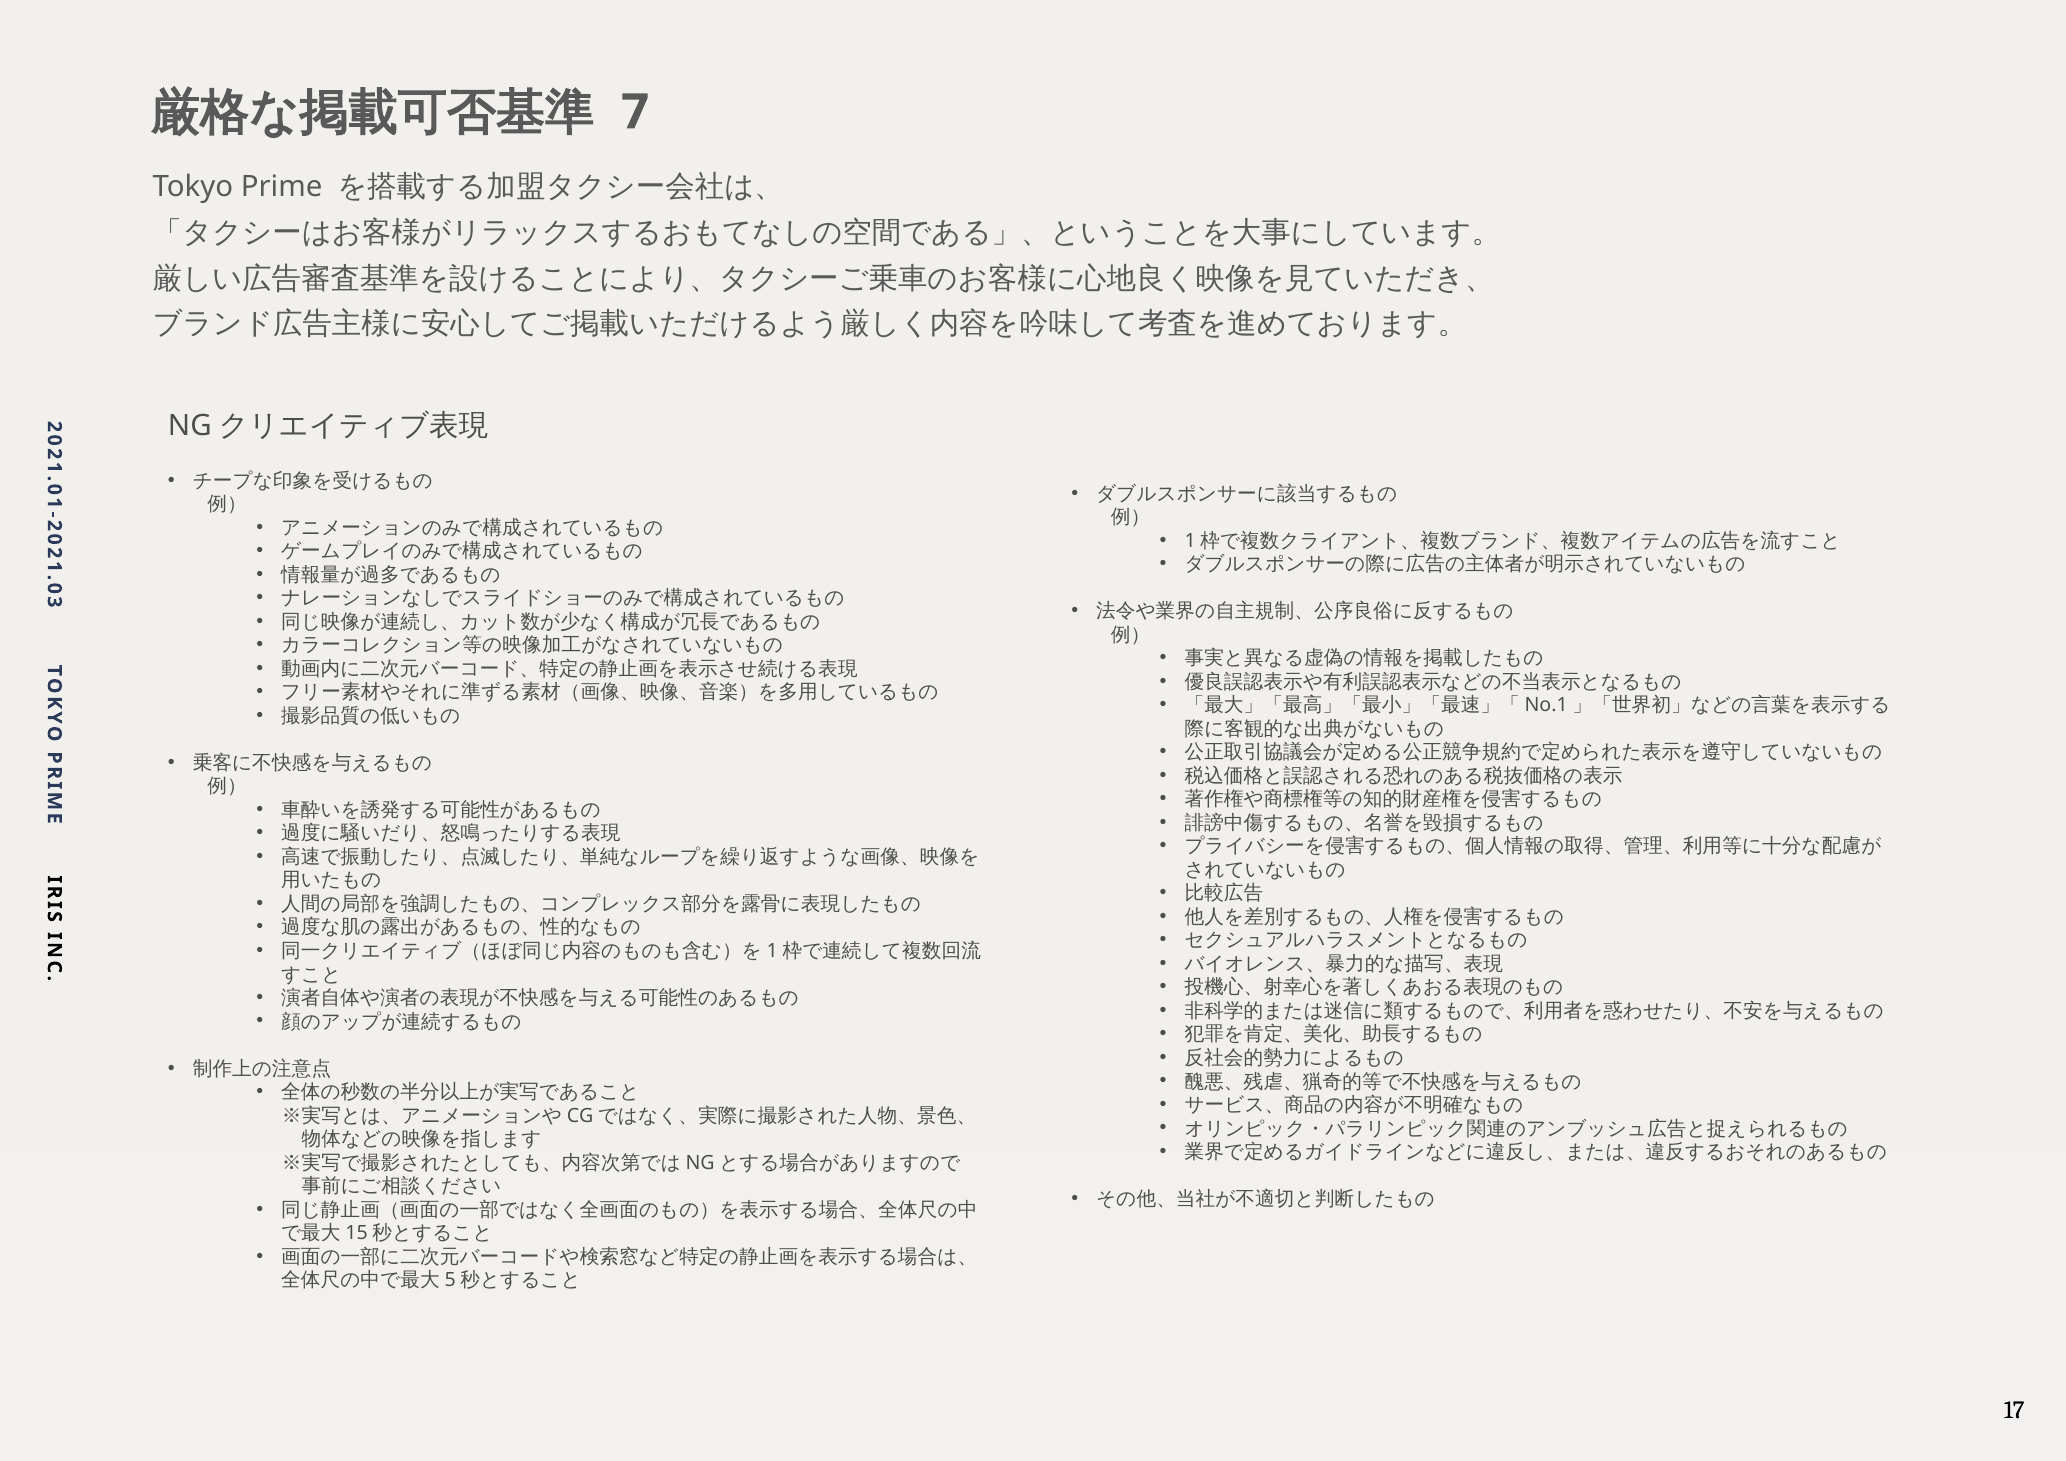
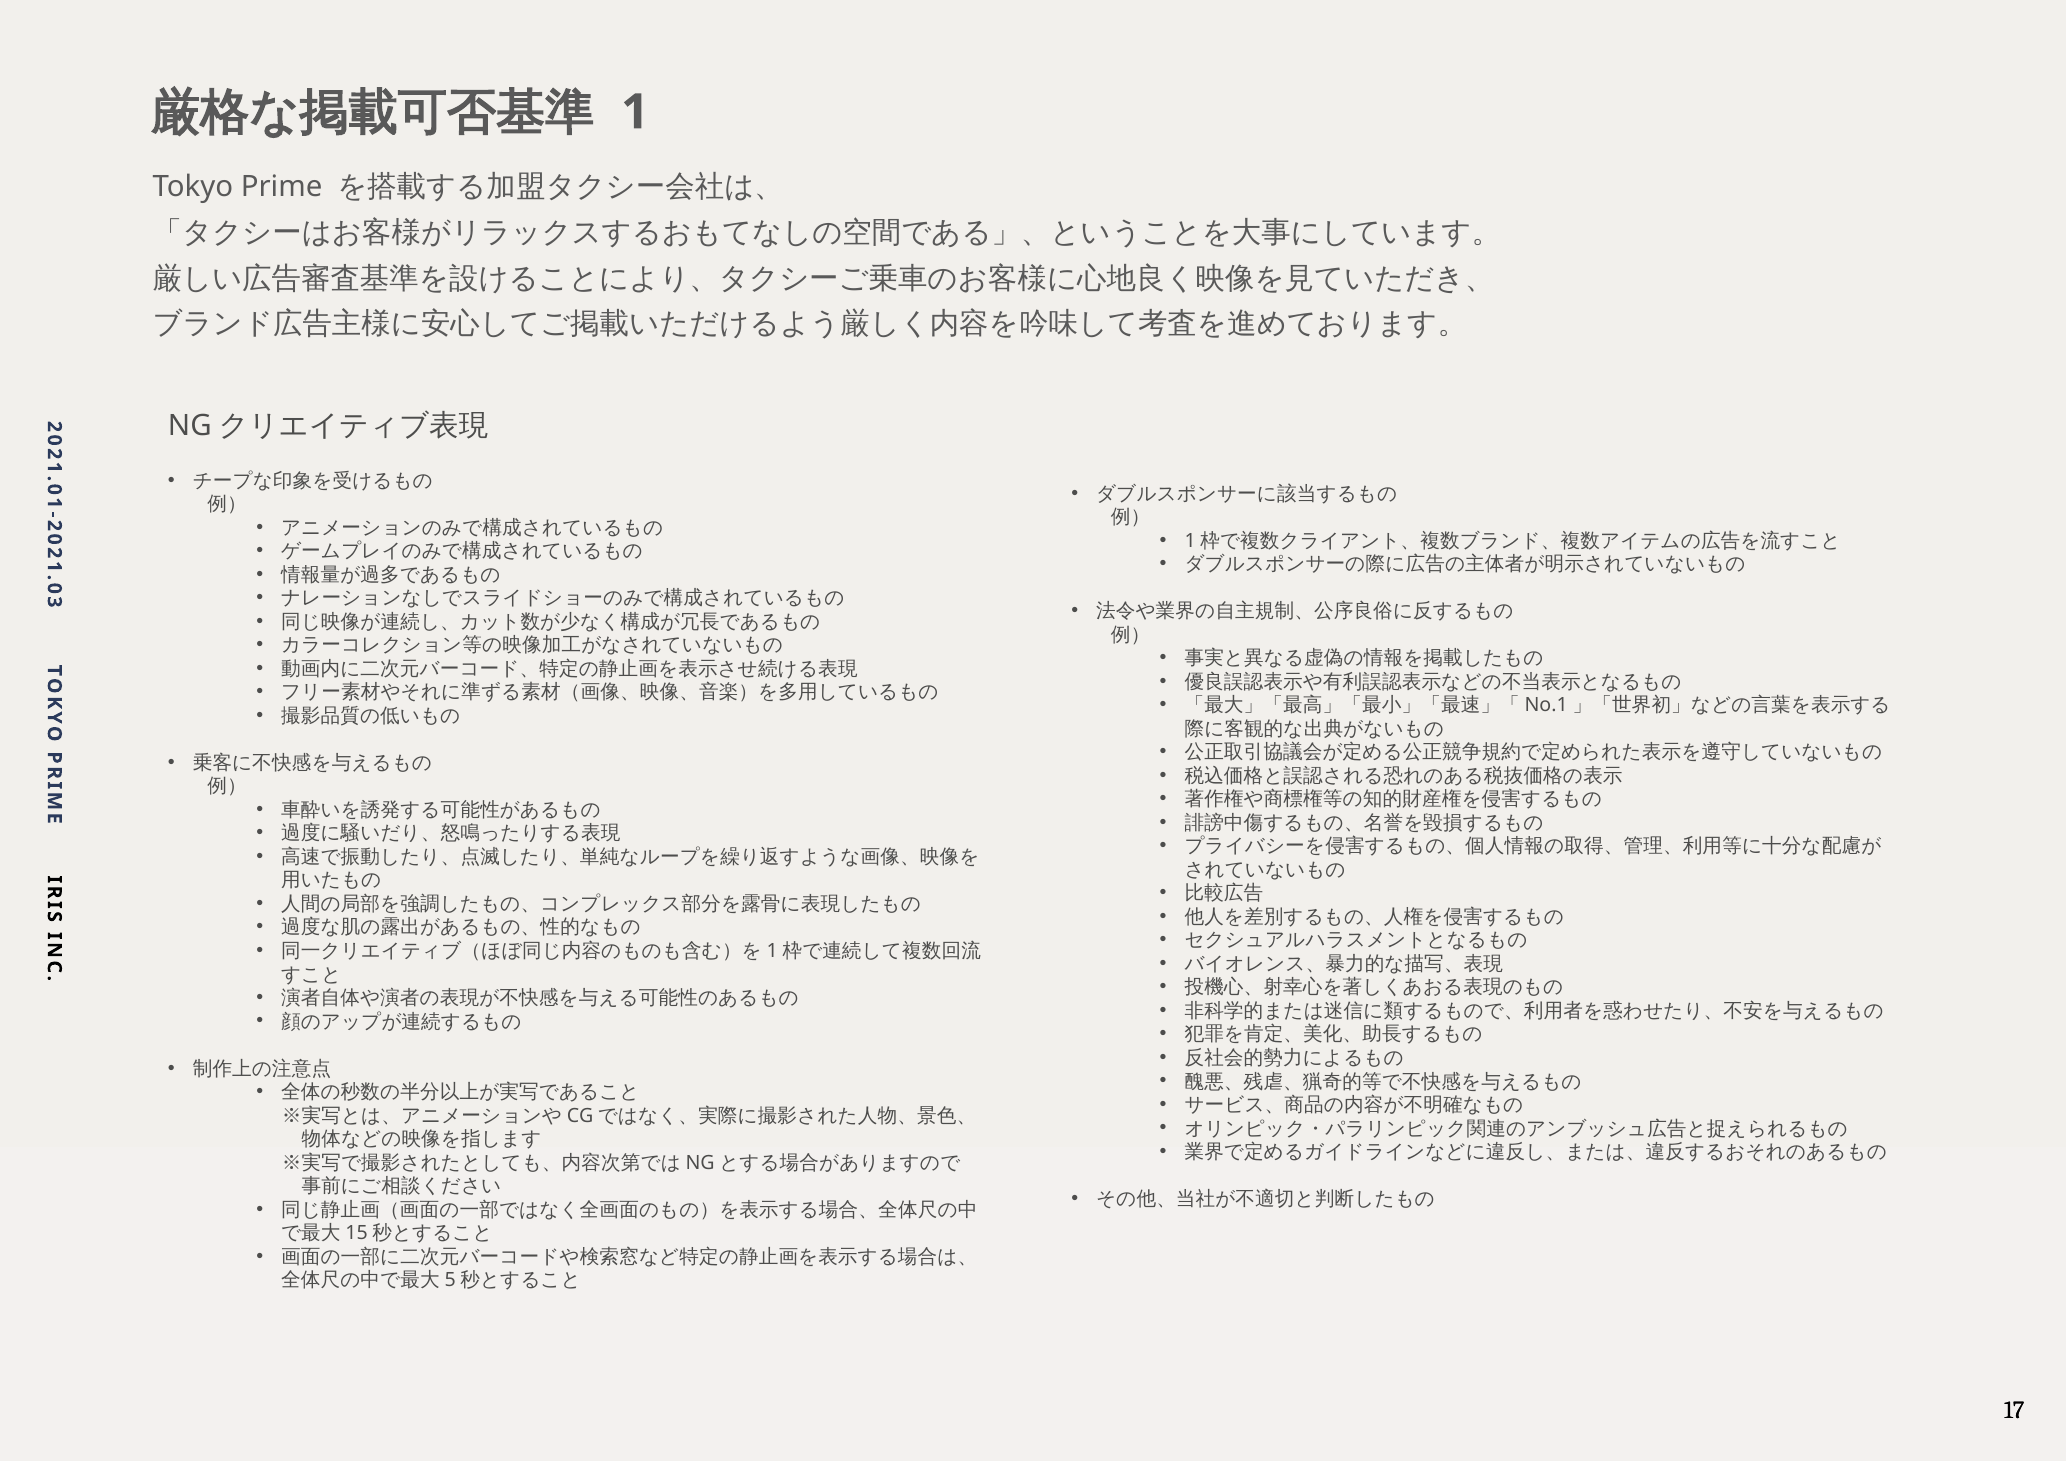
7: 7 -> 1 (635, 112)
